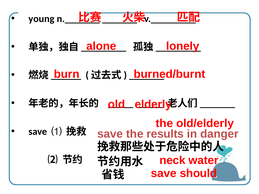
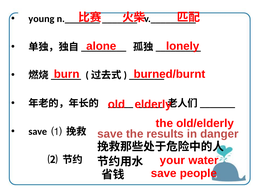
neck: neck -> your (172, 161)
should: should -> people (198, 173)
